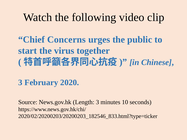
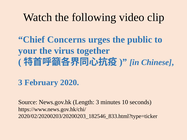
start: start -> your (28, 51)
